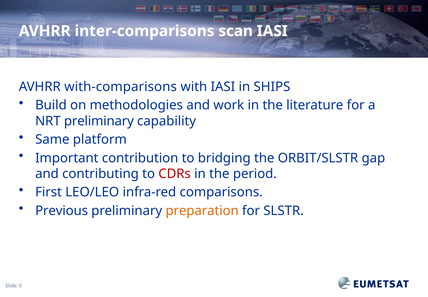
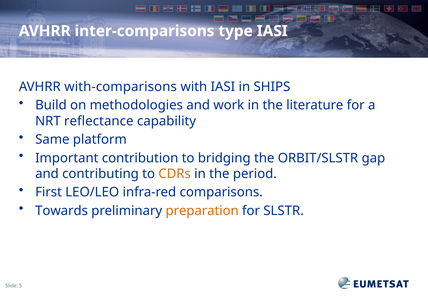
scan: scan -> type (236, 31)
NRT preliminary: preliminary -> reflectance (99, 121)
CDRs colour: red -> orange (175, 173)
Previous: Previous -> Towards (62, 210)
